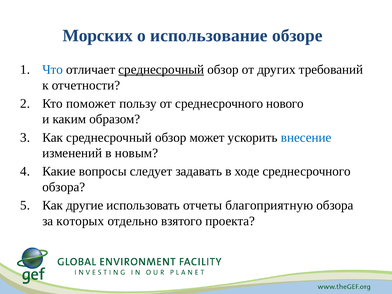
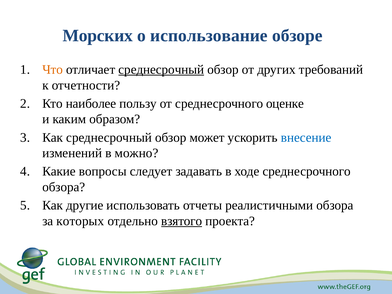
Что colour: blue -> orange (53, 70)
поможет: поможет -> наиболее (91, 103)
нового: нового -> оценке (285, 103)
новым: новым -> можно (137, 153)
благоприятную: благоприятную -> реалистичными (269, 205)
взятого underline: none -> present (182, 221)
